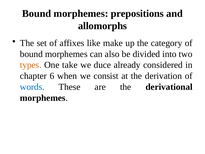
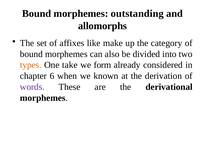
prepositions: prepositions -> outstanding (137, 14)
duce: duce -> form (102, 65)
consist: consist -> known (106, 76)
words colour: blue -> purple (32, 87)
